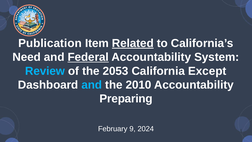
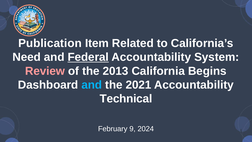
Related underline: present -> none (133, 43)
Review colour: light blue -> pink (45, 71)
2053: 2053 -> 2013 (116, 71)
Except: Except -> Begins (207, 71)
2010: 2010 -> 2021 (139, 85)
Preparing: Preparing -> Technical (126, 99)
